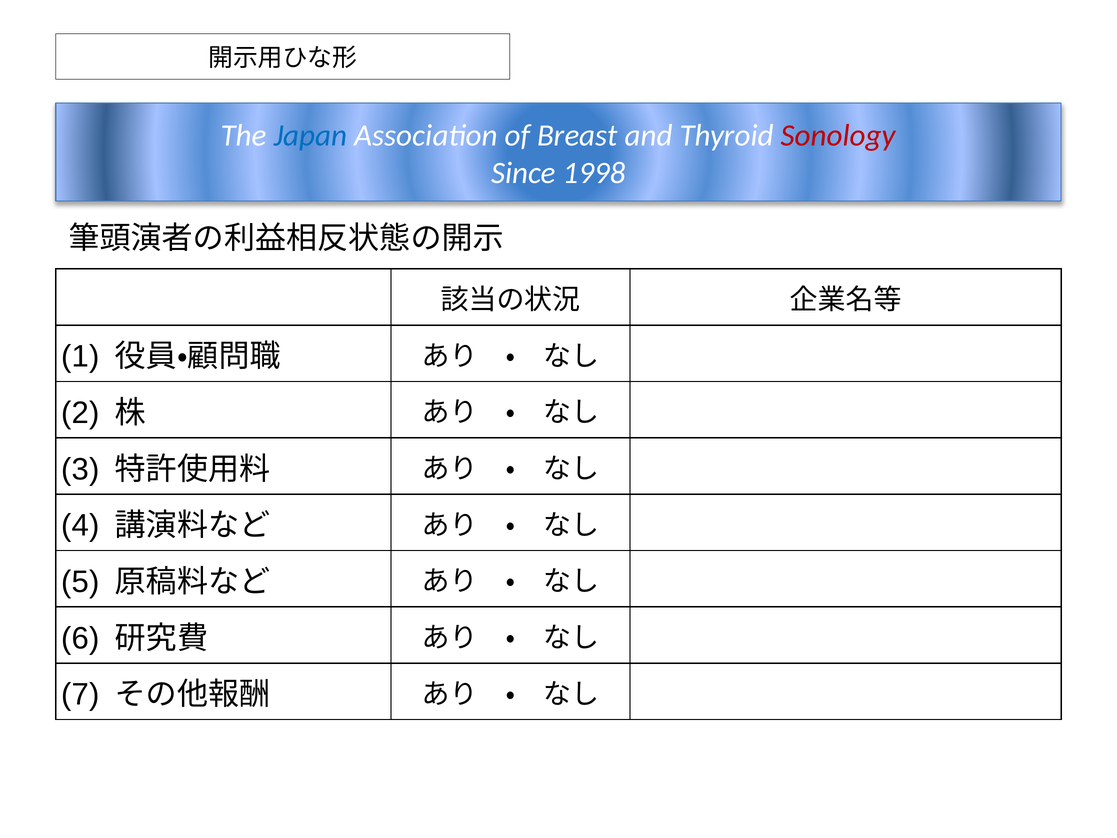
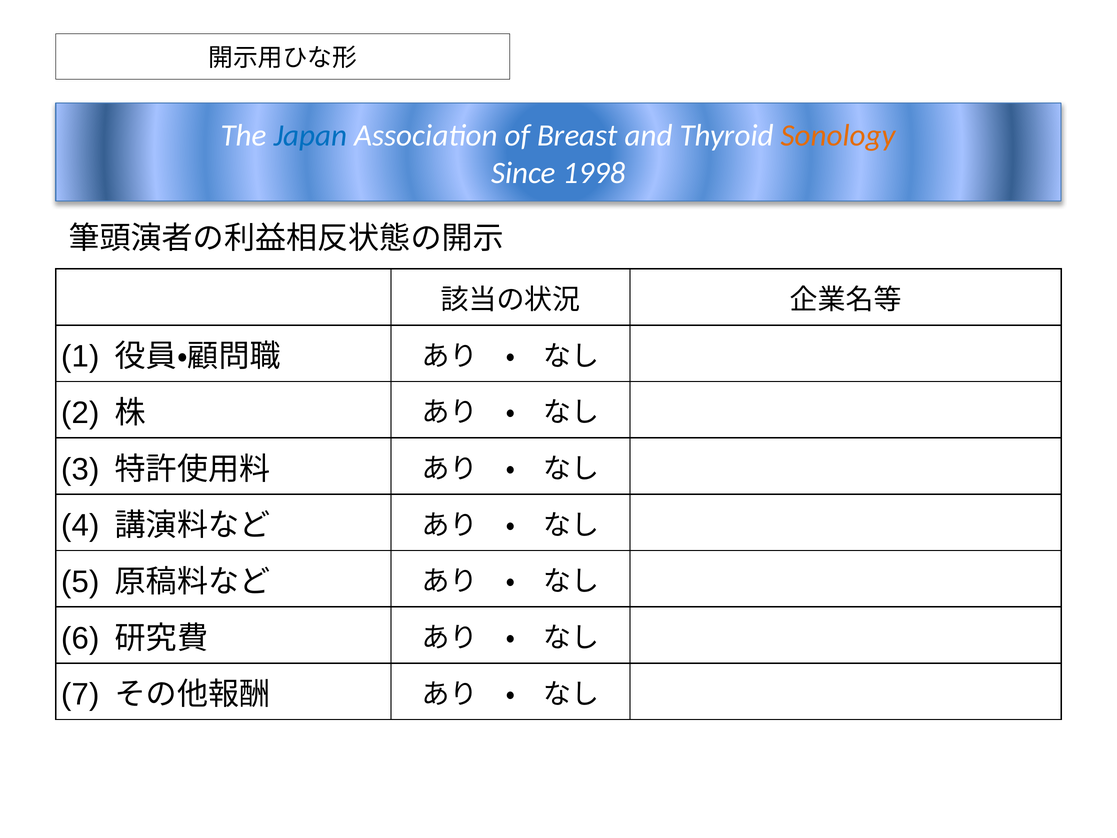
Sonology colour: red -> orange (838, 135)
